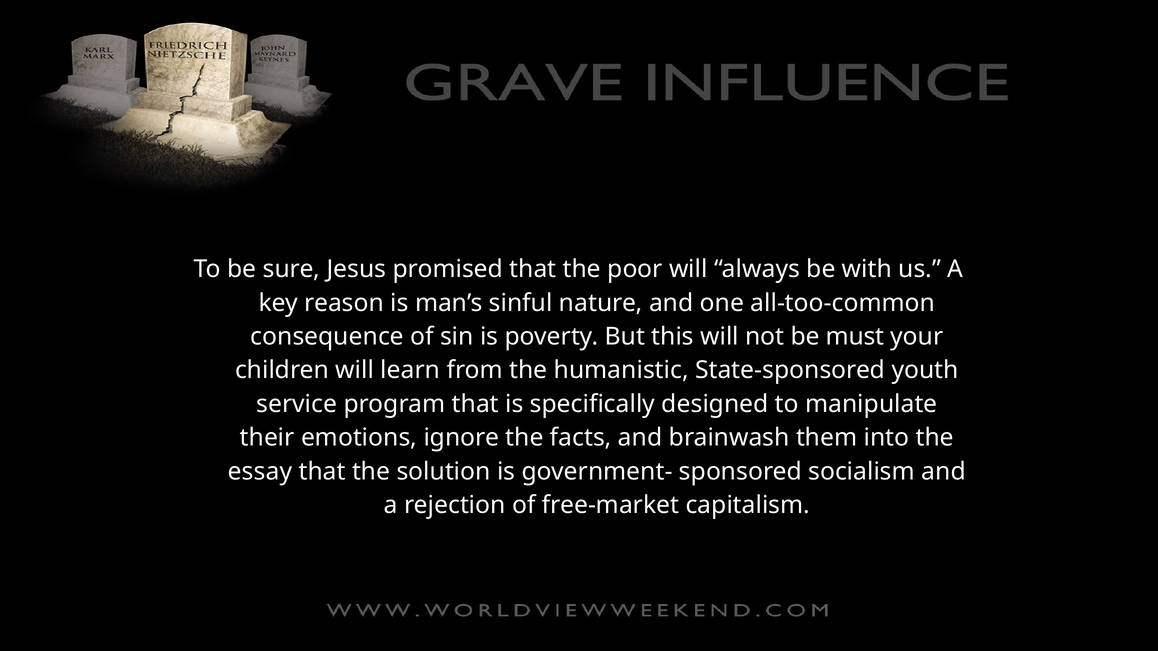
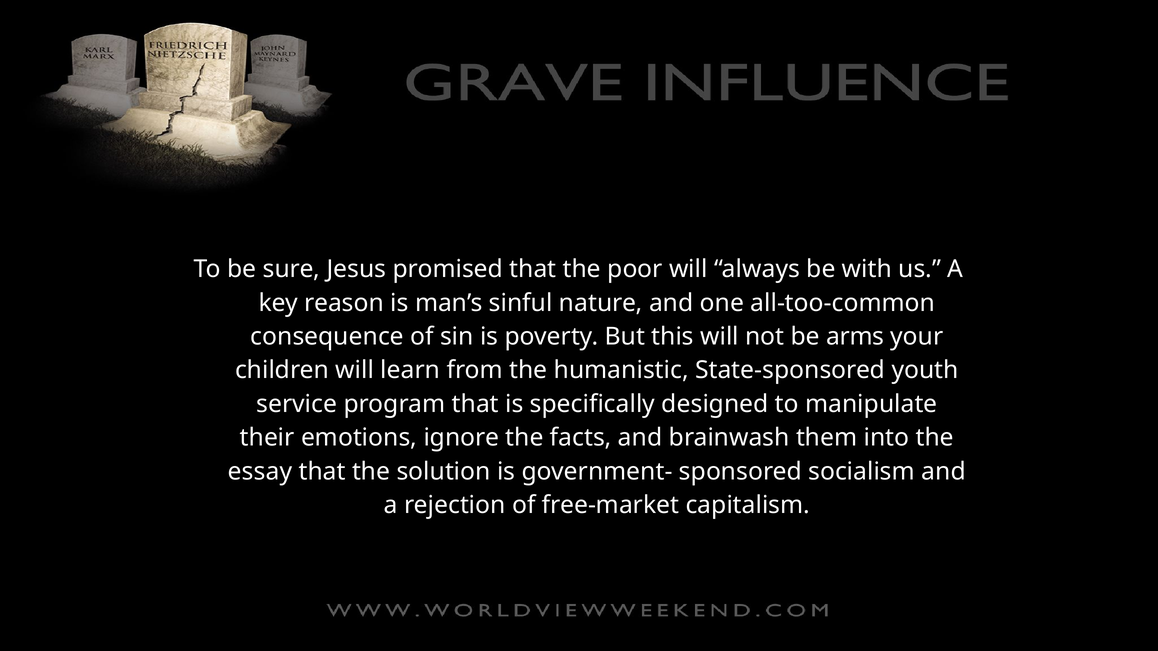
must: must -> arms (855, 337)
